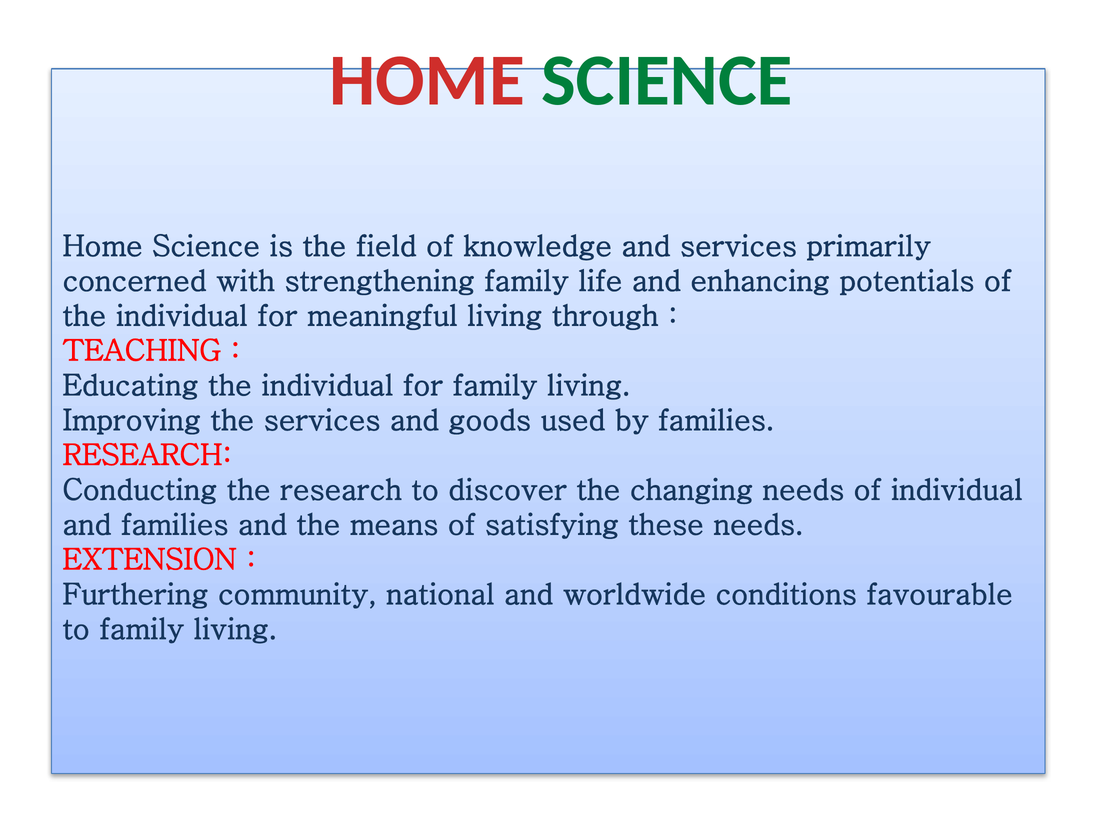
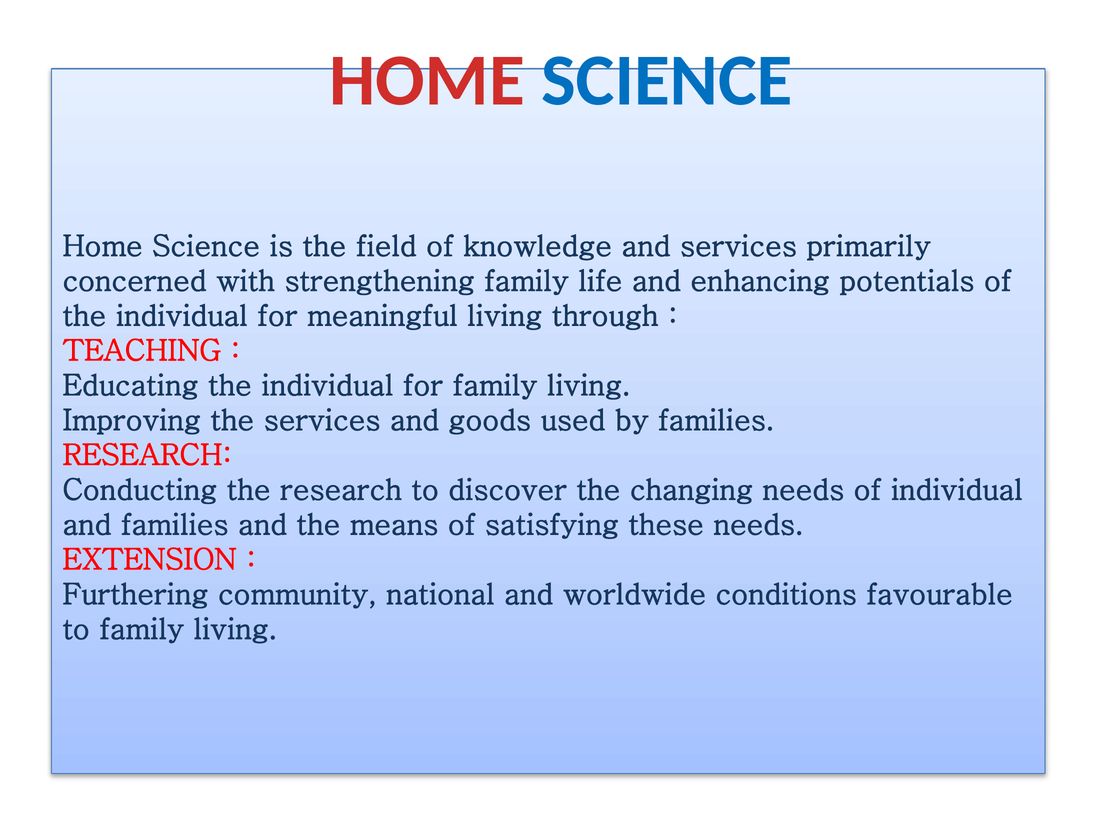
SCIENCE colour: green -> blue (667, 80)
